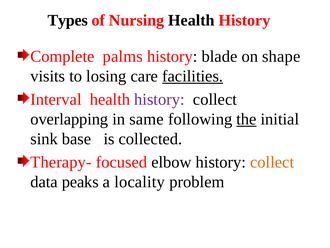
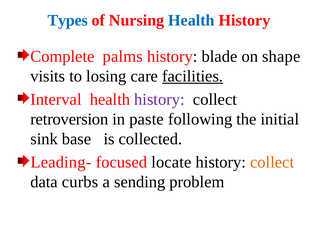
Types colour: black -> blue (68, 20)
Health colour: black -> blue (191, 20)
overlapping: overlapping -> retroversion (69, 119)
same: same -> paste (147, 119)
the underline: present -> none (246, 119)
Therapy-: Therapy- -> Leading- (61, 162)
elbow: elbow -> locate (171, 162)
peaks: peaks -> curbs (80, 182)
locality: locality -> sending (140, 182)
